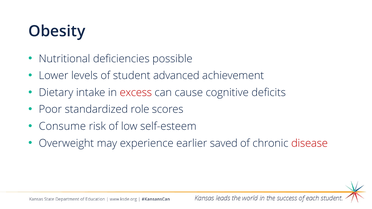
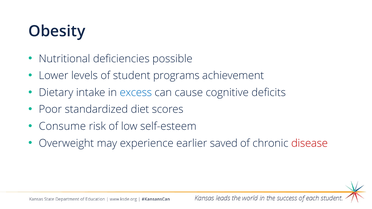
advanced: advanced -> programs (176, 76)
excess colour: red -> blue (136, 93)
role: role -> diet (140, 110)
